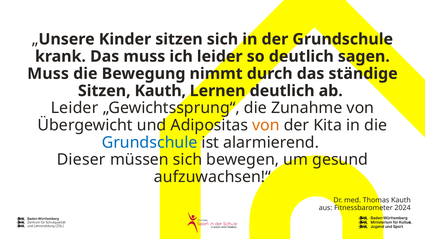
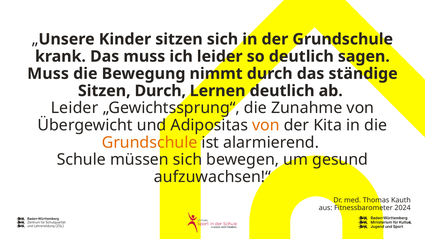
Sitzen Kauth: Kauth -> Durch (160, 91)
Grundschule colour: blue -> orange (150, 143)
Dieser: Dieser -> Schule (81, 160)
